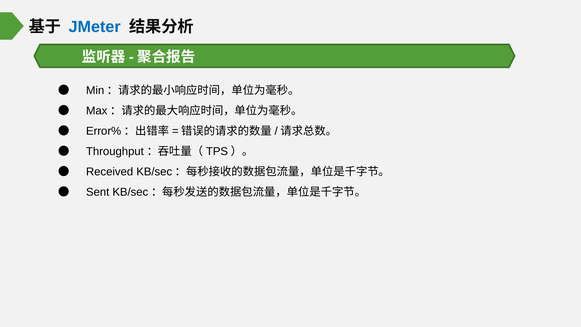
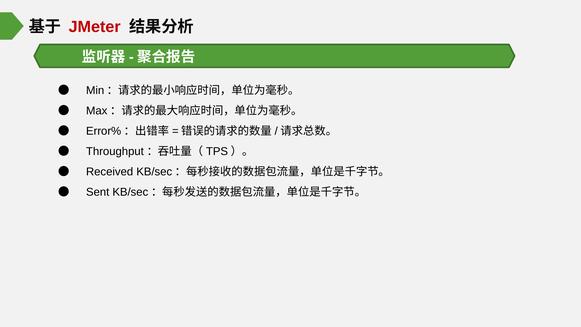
JMeter colour: blue -> red (95, 27)
